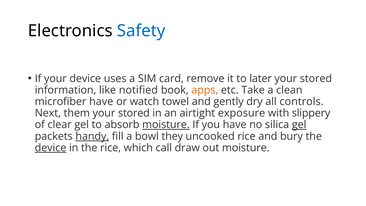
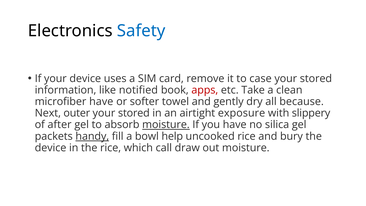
later: later -> case (261, 79)
apps colour: orange -> red (205, 90)
watch: watch -> softer (144, 102)
controls: controls -> because (302, 102)
them: them -> outer (77, 113)
clear: clear -> after (60, 125)
gel underline: present -> none (299, 125)
they: they -> help (172, 136)
device underline: present -> none (51, 148)
